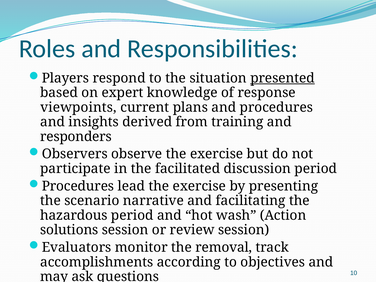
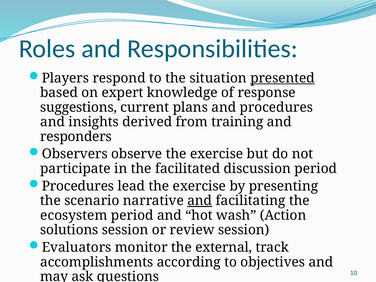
viewpoints: viewpoints -> suggestions (79, 107)
and underline: none -> present (200, 201)
hazardous: hazardous -> ecosystem (74, 215)
removal: removal -> external (224, 247)
